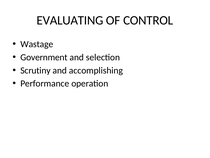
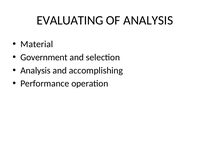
OF CONTROL: CONTROL -> ANALYSIS (148, 20)
Wastage: Wastage -> Material (37, 44)
Scrutiny: Scrutiny -> Analysis (36, 70)
